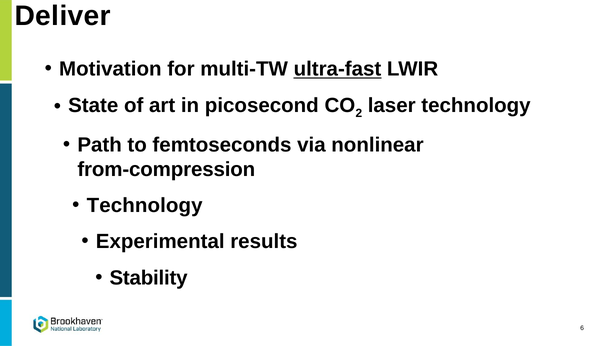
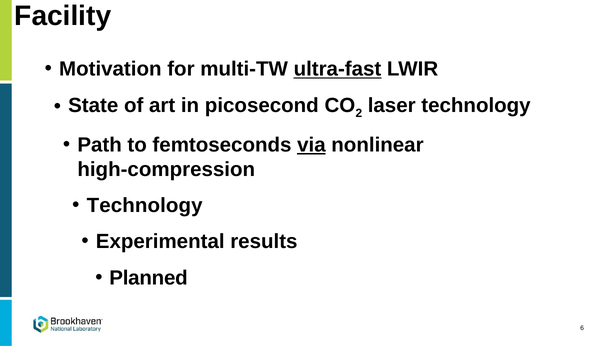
Deliver: Deliver -> Facility (63, 16)
via underline: none -> present (311, 145)
from-compression: from-compression -> high-compression (166, 169)
Stability: Stability -> Planned (149, 278)
